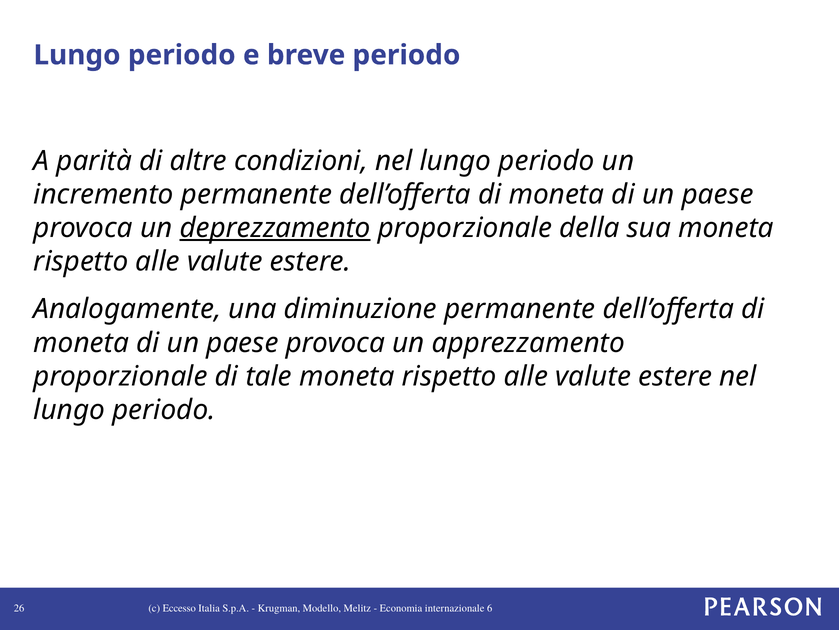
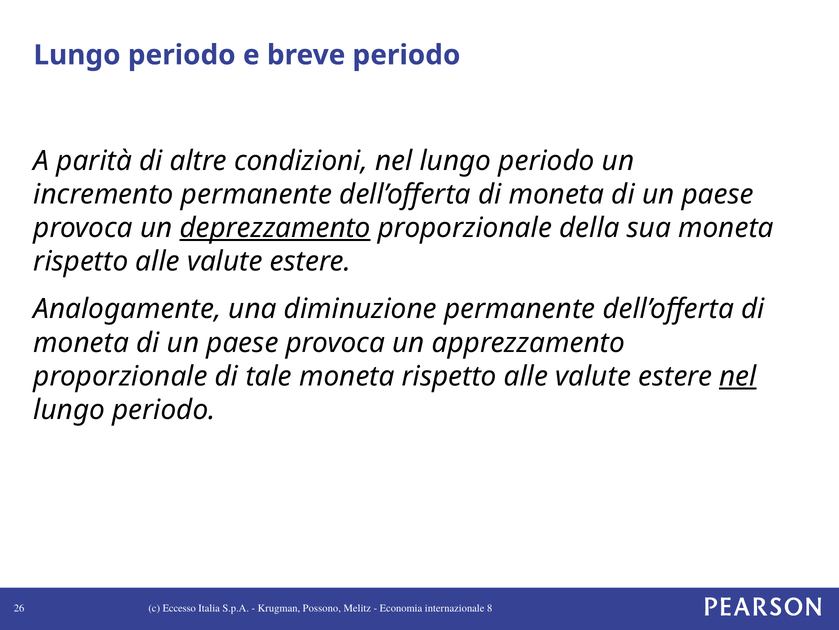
nel underline: none -> present (738, 376)
Modello: Modello -> Possono (322, 608)
6: 6 -> 8 (490, 608)
